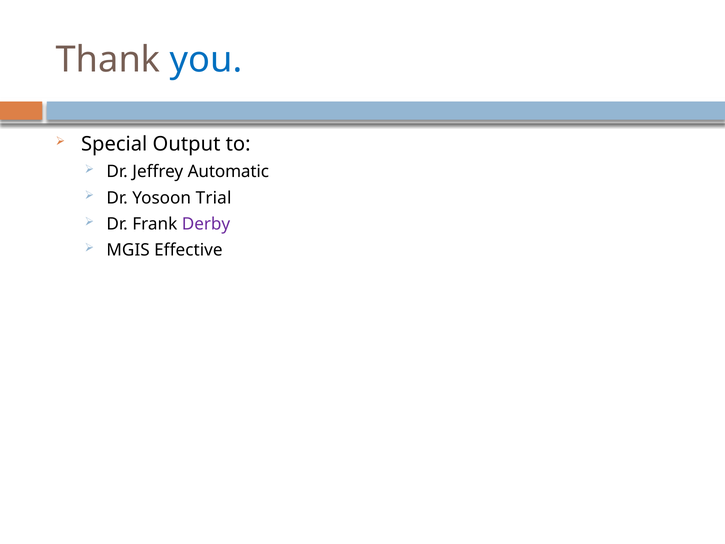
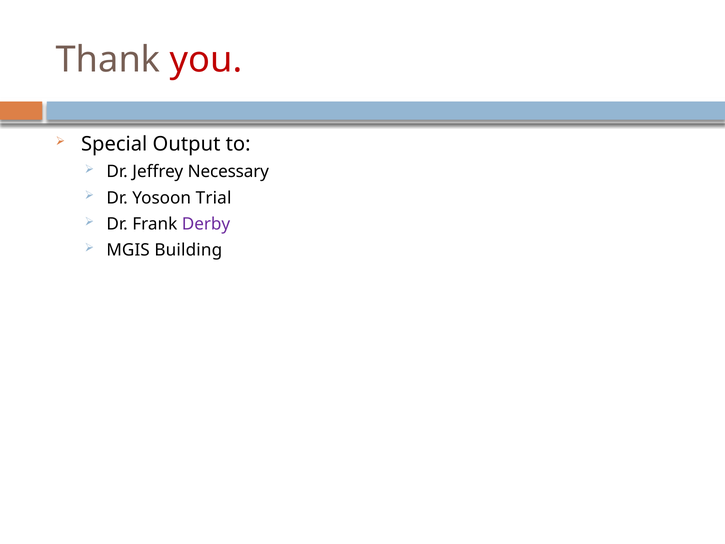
you colour: blue -> red (206, 60)
Automatic: Automatic -> Necessary (228, 172)
Effective: Effective -> Building (188, 250)
